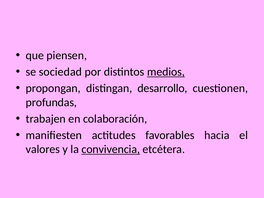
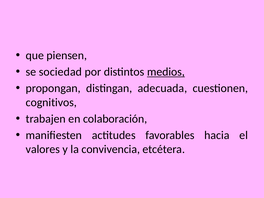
desarrollo: desarrollo -> adecuada (162, 88)
profundas: profundas -> cognitivos (51, 102)
convivencia underline: present -> none (111, 149)
